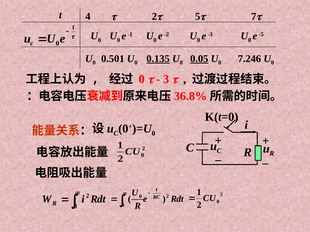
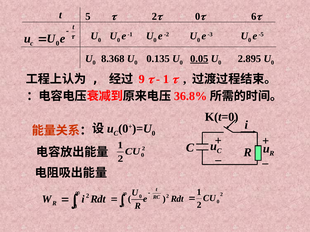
4: 4 -> 5 (88, 17)
5: 5 -> 0 (198, 17)
7: 7 -> 6 (254, 17)
0.501: 0.501 -> 8.368 (113, 59)
0.135 underline: present -> none (158, 59)
7.246: 7.246 -> 2.895 (249, 59)
0: 0 -> 9 (142, 79)
3: 3 -> 1 (166, 79)
